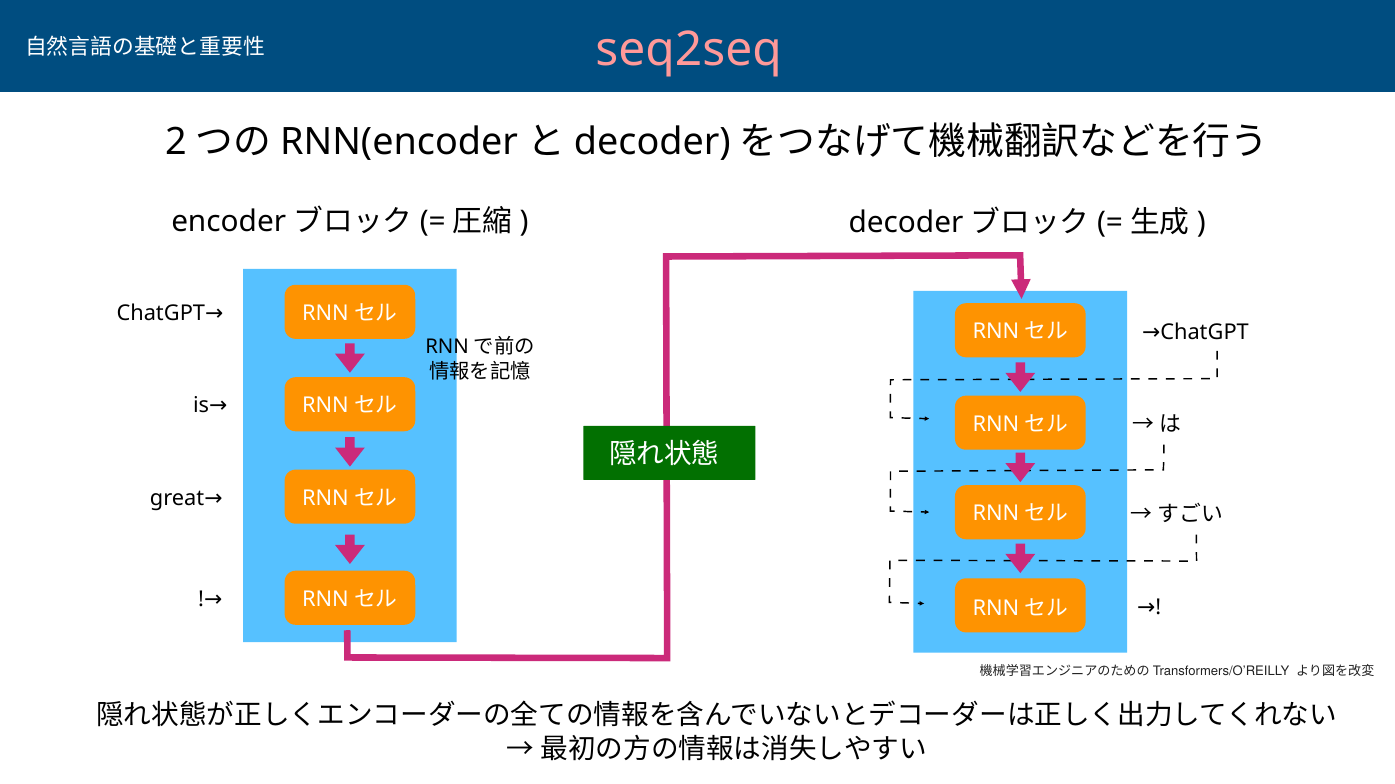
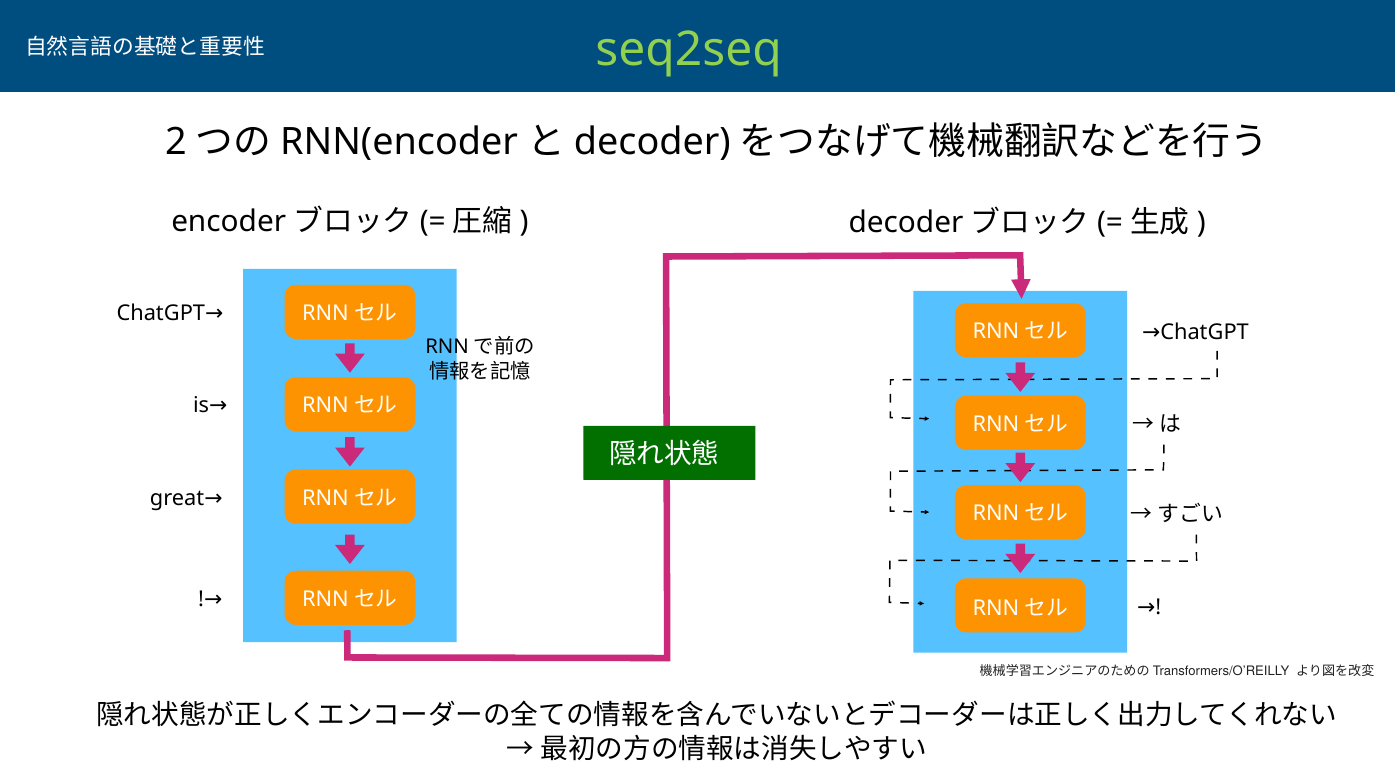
seq2seq colour: pink -> light green (689, 49)
